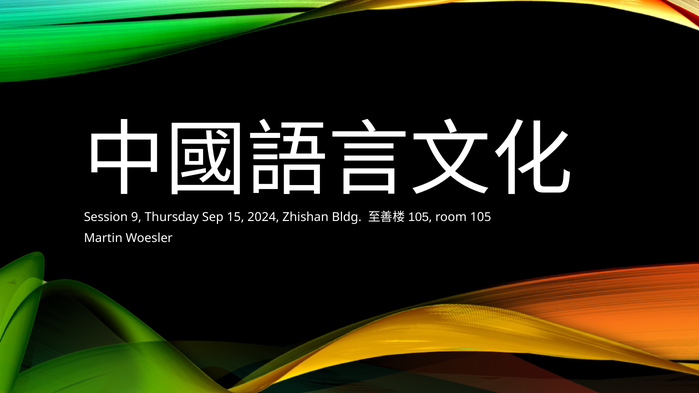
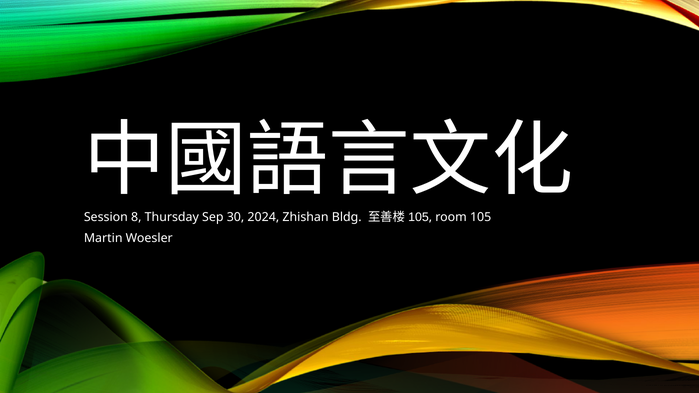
9: 9 -> 8 (136, 217)
15: 15 -> 30 (236, 217)
